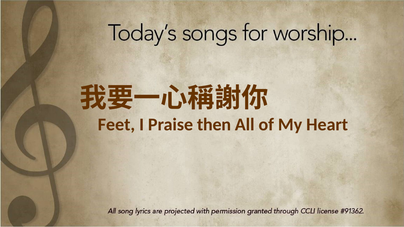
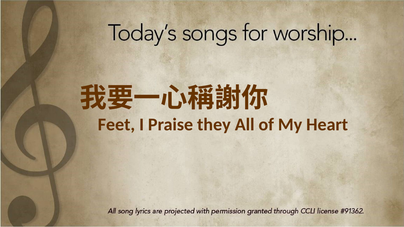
then: then -> they (214, 125)
